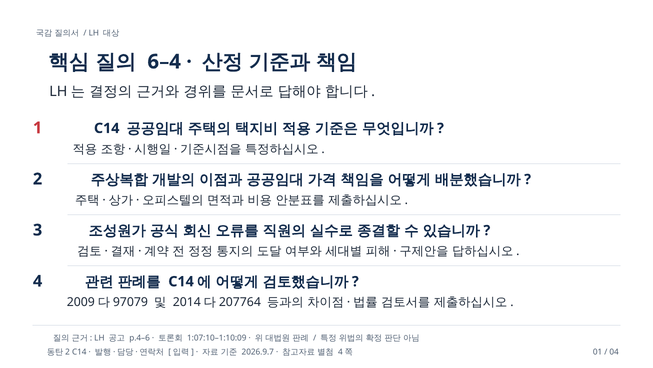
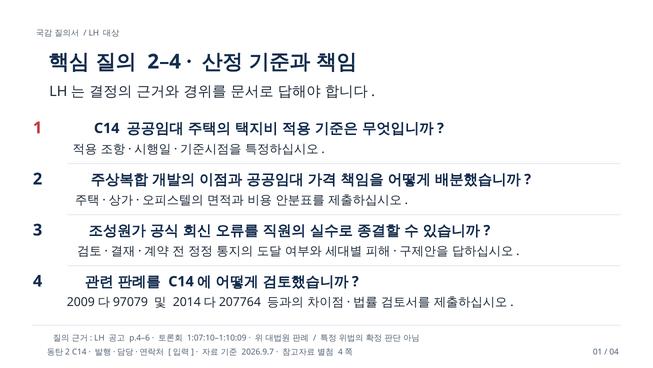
6–4: 6–4 -> 2–4 (164, 62)
